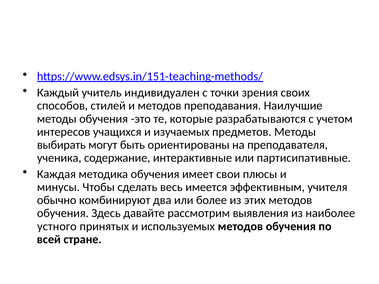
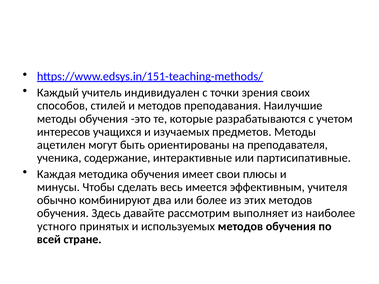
выбирать: выбирать -> ацетилен (61, 145)
выявления: выявления -> выполняет (261, 213)
